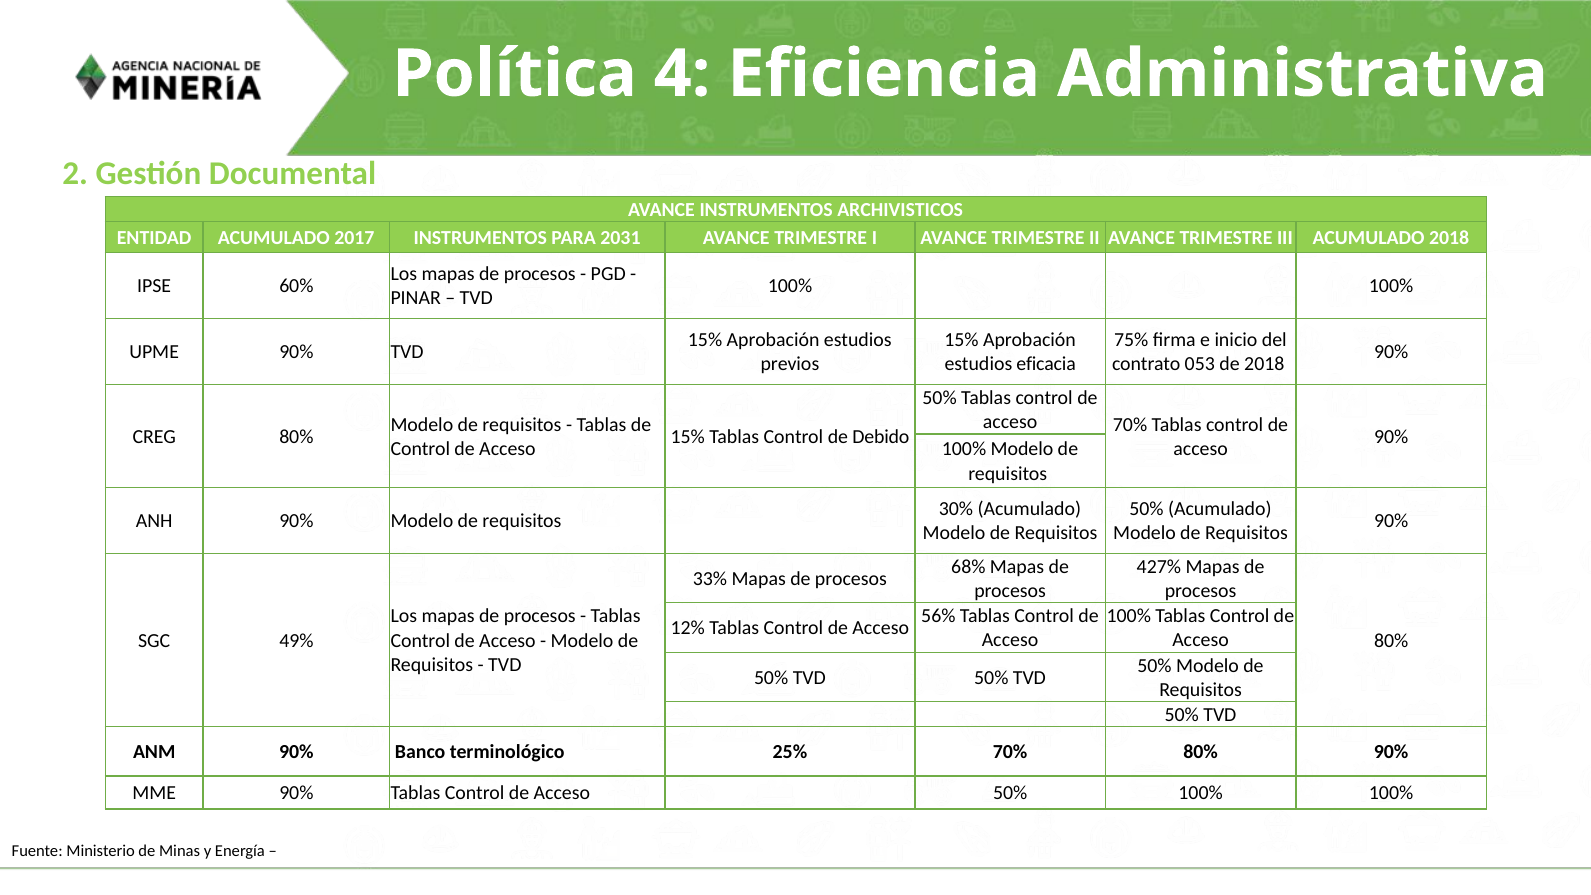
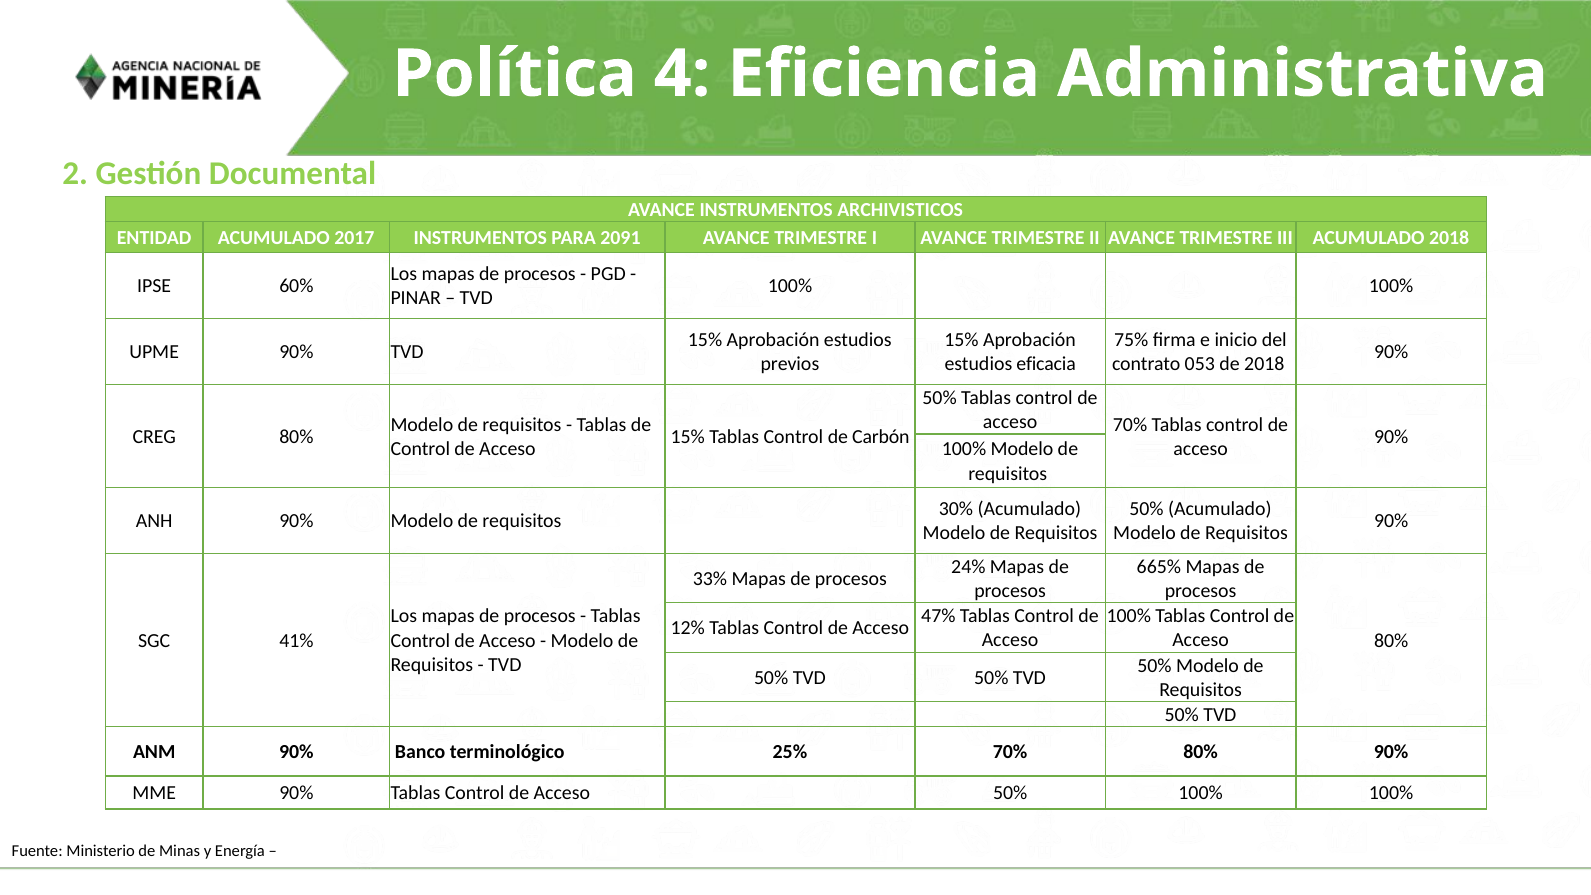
2031: 2031 -> 2091 (620, 238)
Debido: Debido -> Carbón (881, 437)
68%: 68% -> 24% (968, 567)
427%: 427% -> 665% (1159, 567)
56%: 56% -> 47% (938, 616)
49%: 49% -> 41% (296, 641)
